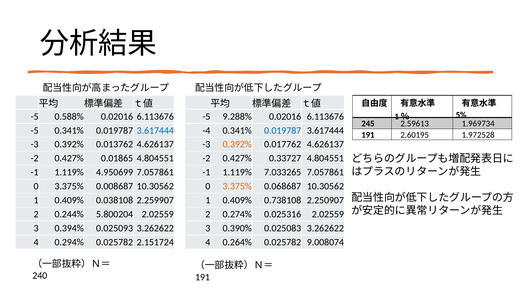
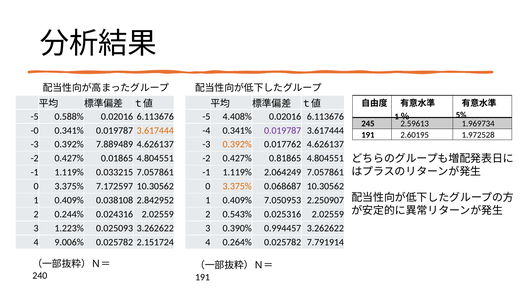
9.288%: 9.288% -> 4.408% (237, 117)
-5: -5 -> -0 (35, 130)
3.617444 colour: blue -> orange (155, 130)
0.019787 colour: blue -> purple (283, 130)
0.013762: 0.013762 -> 7.889489 (115, 144)
0.33727: 0.33727 -> 0.81865 (285, 158)
4.950699: 4.950699 -> 0.033215 (115, 172)
7.033265: 7.033265 -> 2.064249 (283, 172)
0.008687: 0.008687 -> 7.172597 (115, 186)
2.259907: 2.259907 -> 2.842952 (155, 200)
0.738108: 0.738108 -> 7.050953 (283, 200)
5.800204: 5.800204 -> 0.024316 (115, 214)
0.274%: 0.274% -> 0.543% (237, 214)
0.394%: 0.394% -> 1.223% (69, 228)
0.025083: 0.025083 -> 0.994457 (283, 228)
0.294%: 0.294% -> 9.006% (69, 242)
9.008074: 9.008074 -> 7.791914 (325, 242)
